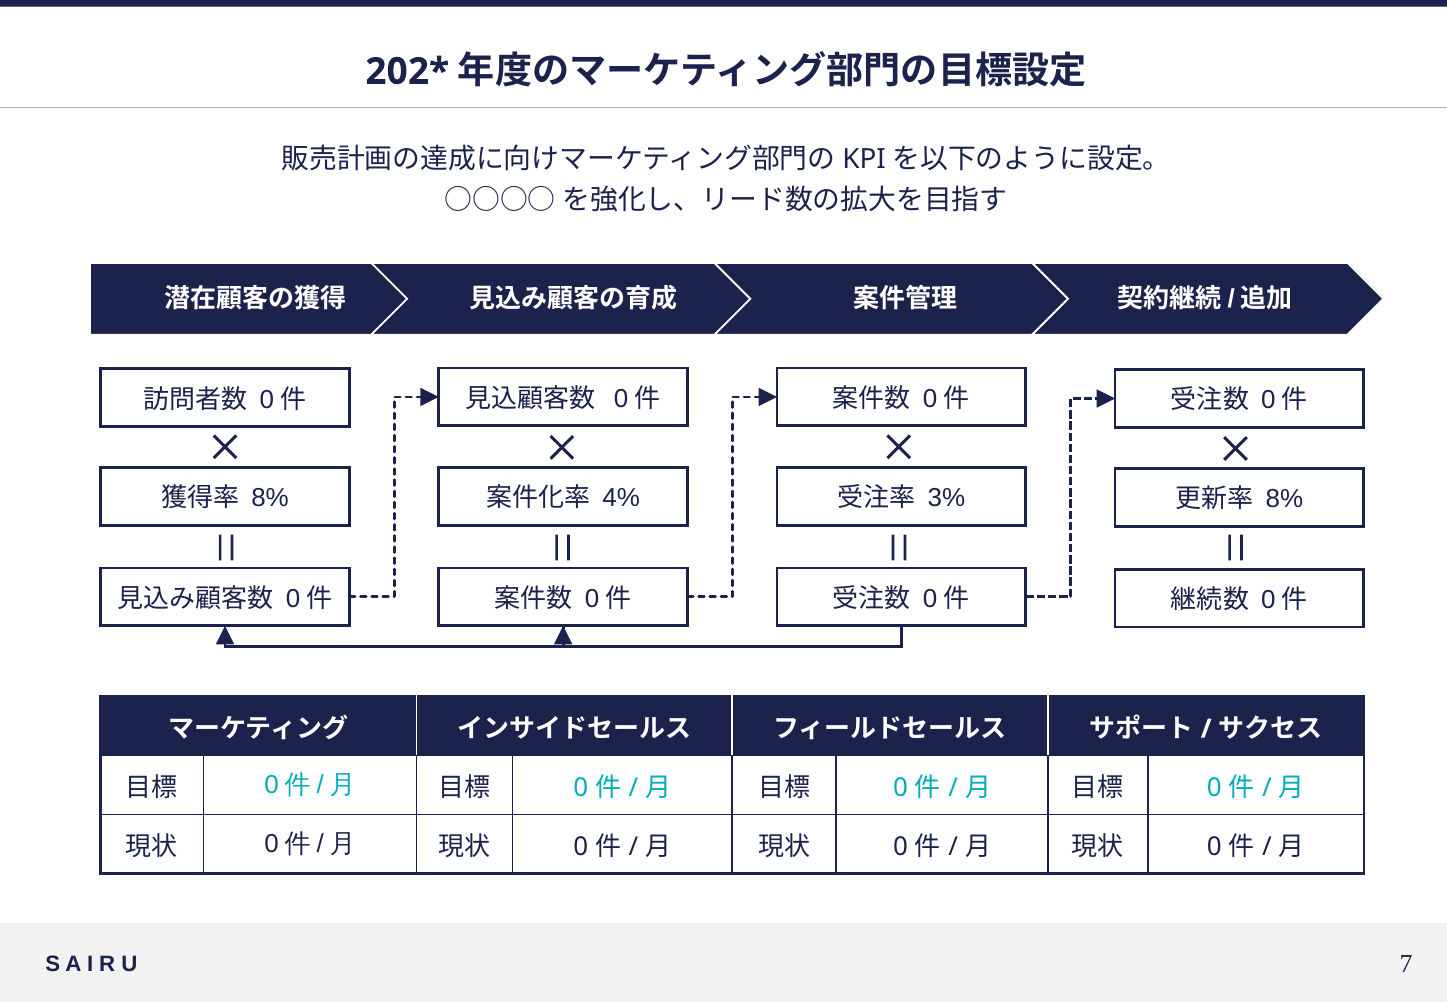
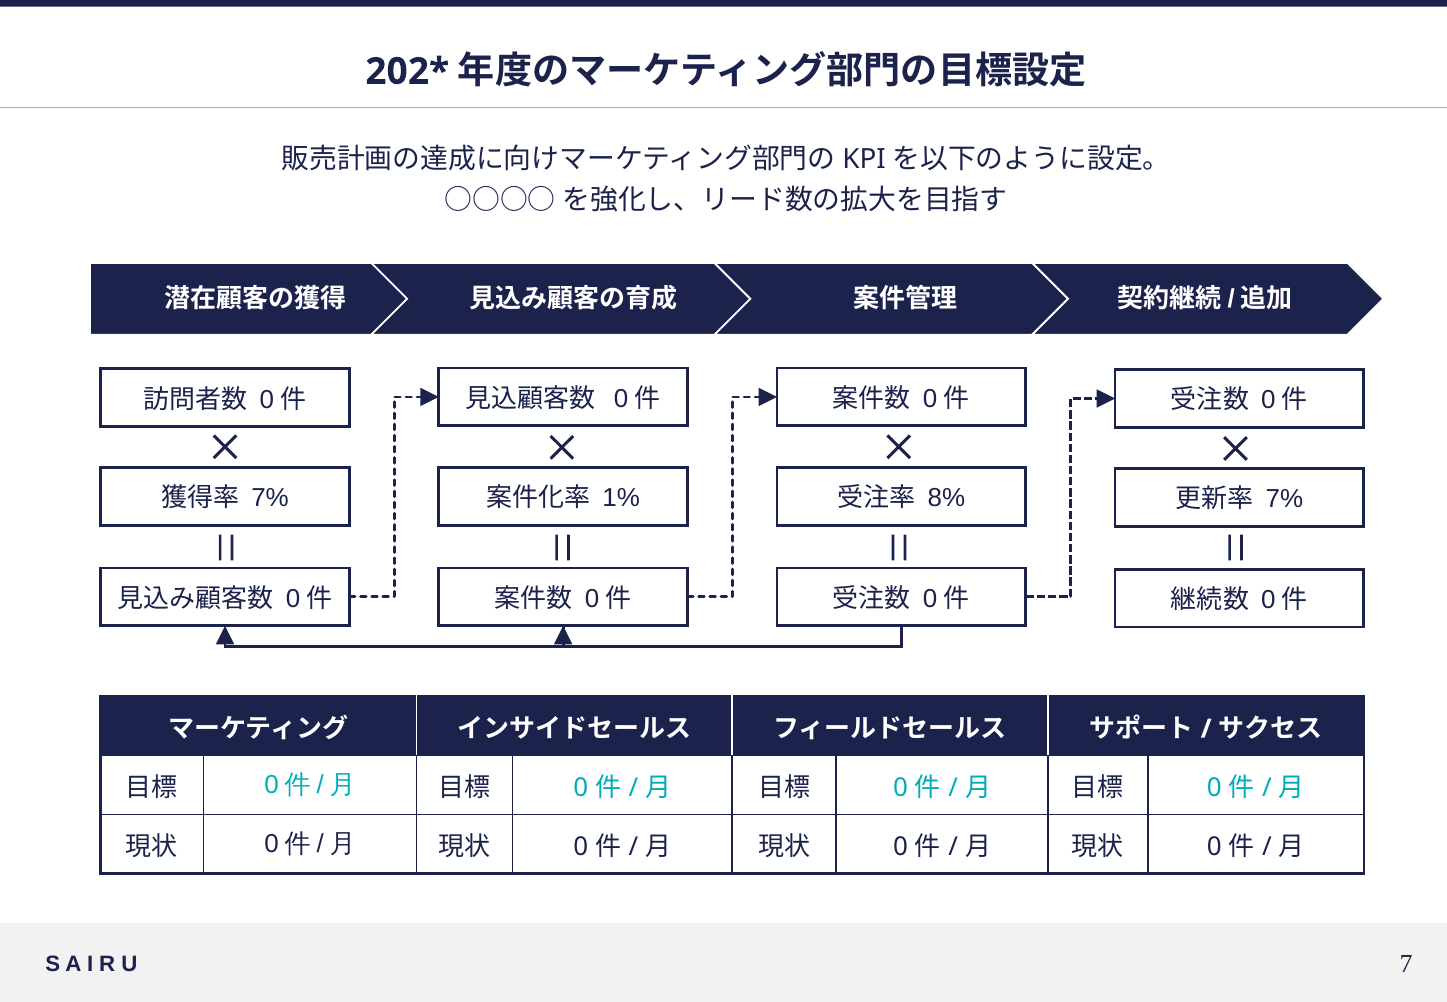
8%: 8% -> 7% (270, 498)
4%: 4% -> 1% (621, 498)
3%: 3% -> 8% (946, 498)
8%: 8% -> 7% (1284, 499)
